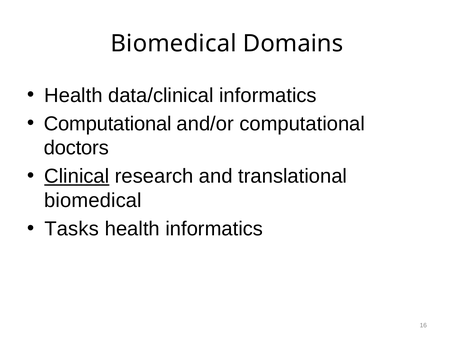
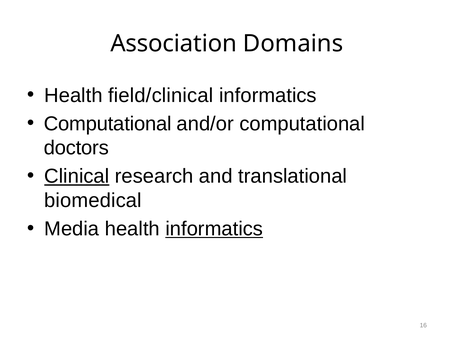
Biomedical: Biomedical -> Association (174, 44)
data/clinical: data/clinical -> field/clinical (161, 95)
Tasks: Tasks -> Media (72, 228)
informatics underline: none -> present (214, 228)
